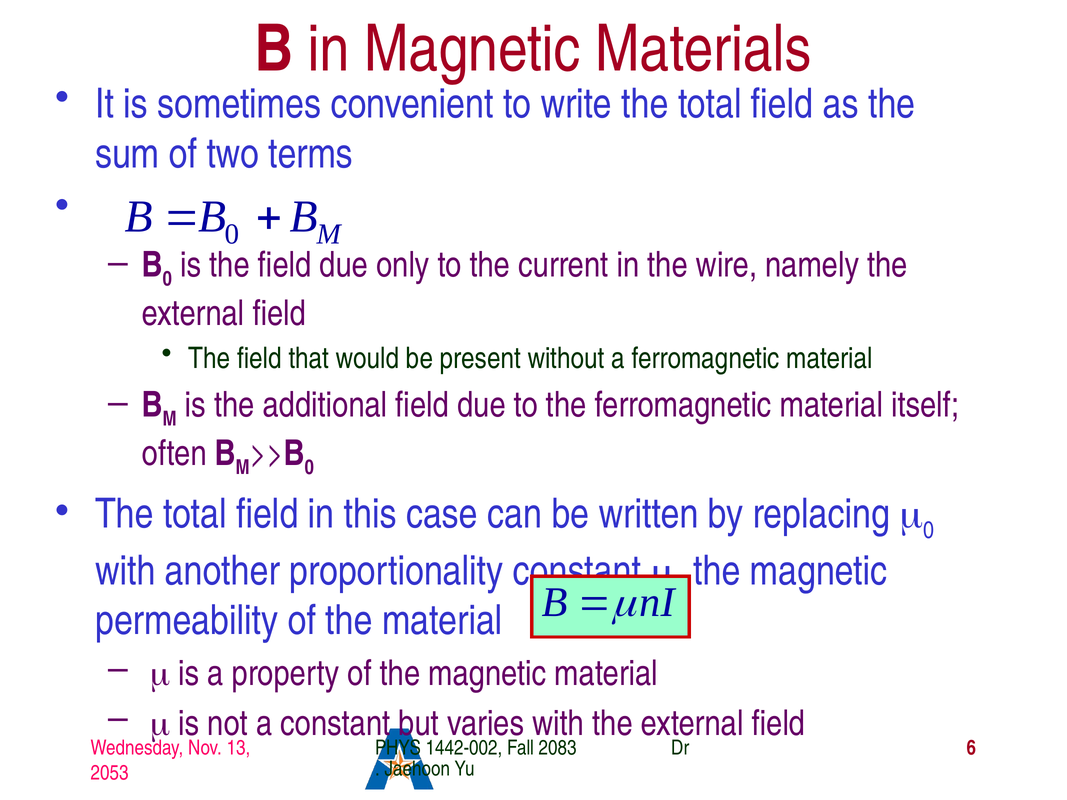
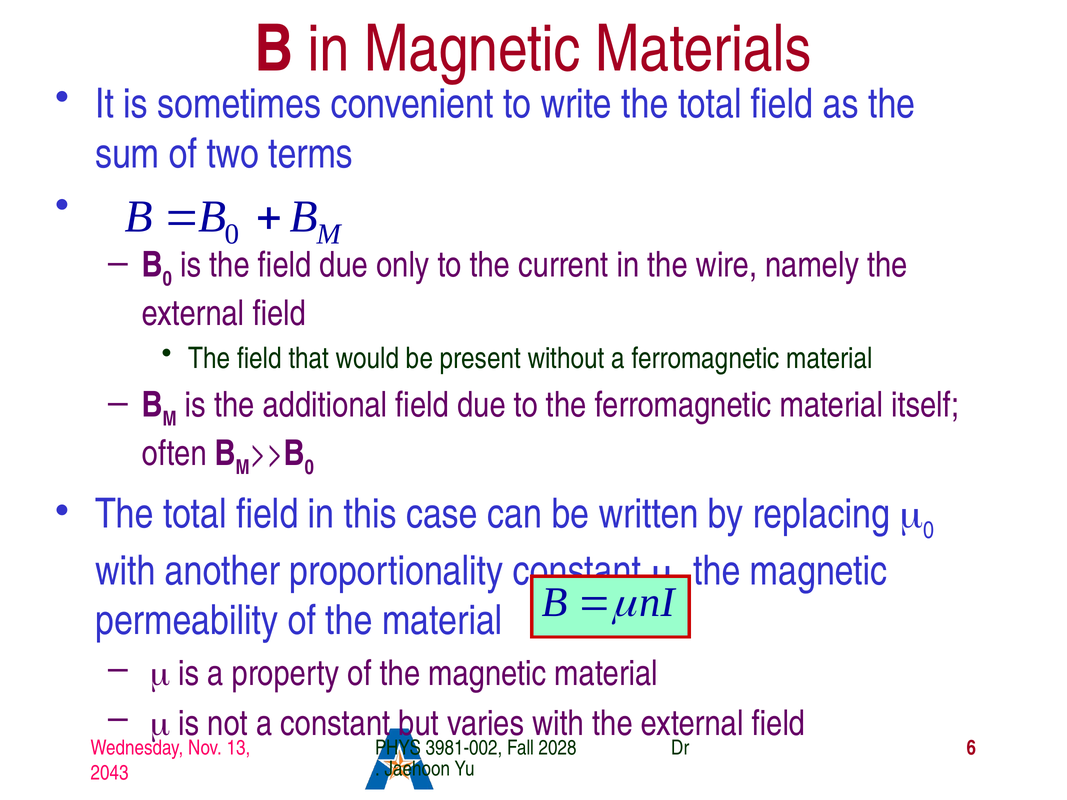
1442-002: 1442-002 -> 3981-002 (464, 748)
2083: 2083 -> 2028 (558, 748)
2053: 2053 -> 2043 (110, 773)
